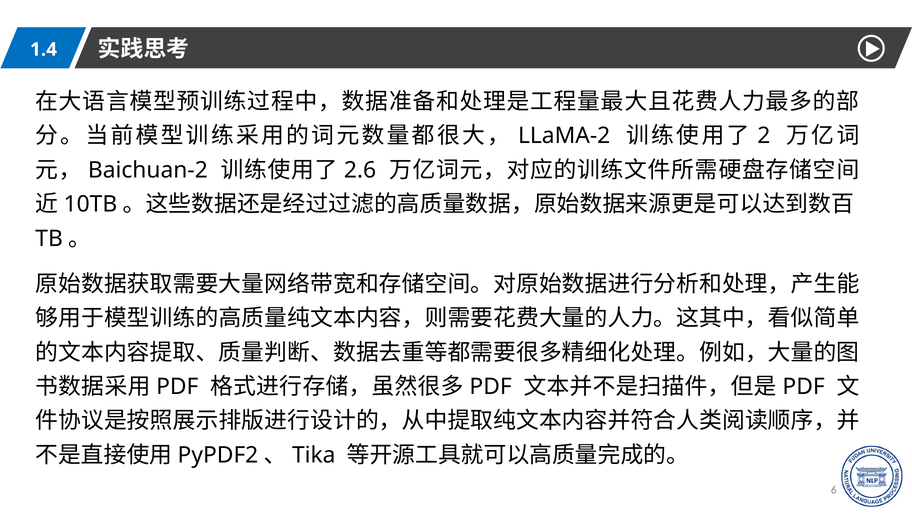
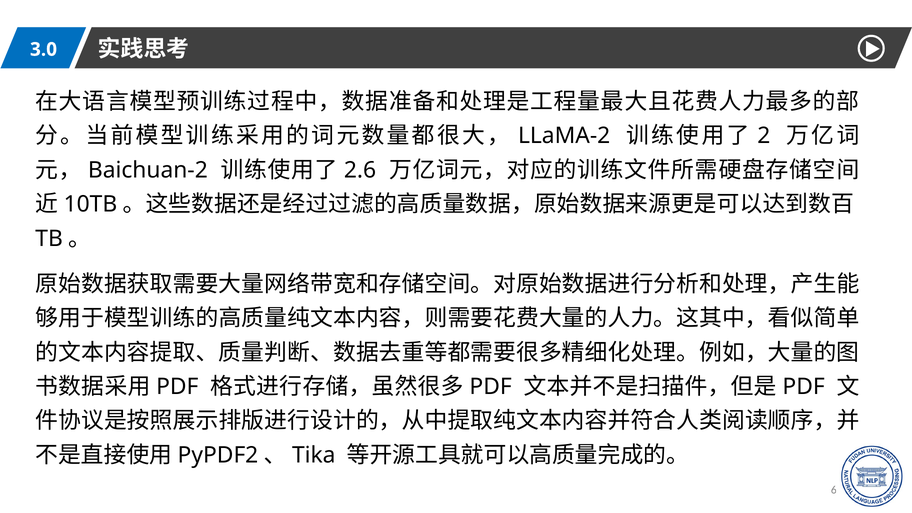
1.4: 1.4 -> 3.0 (44, 49)
